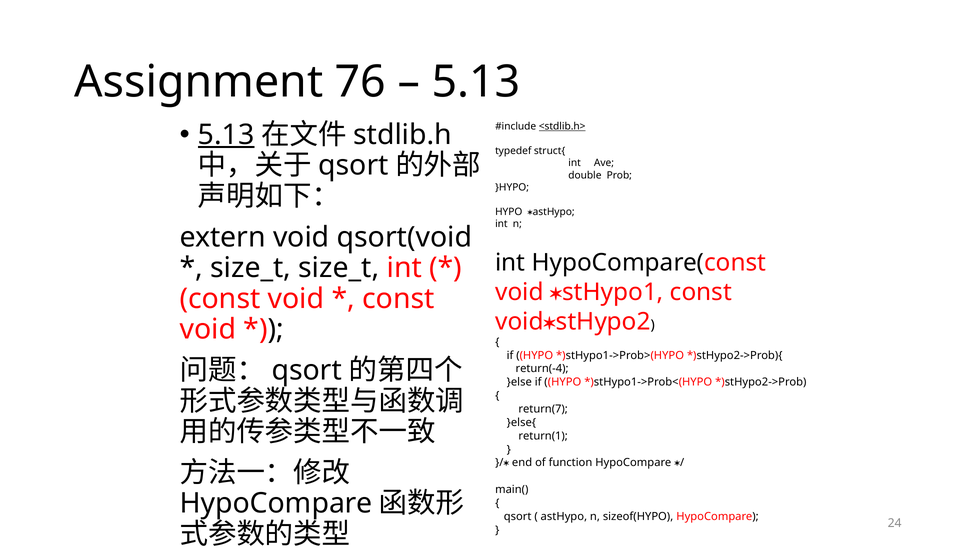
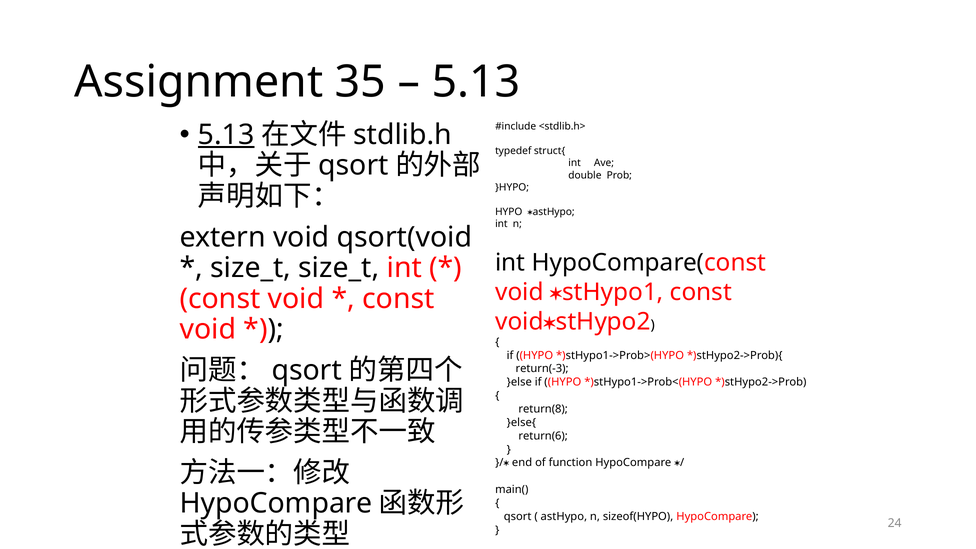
76: 76 -> 35 (360, 82)
<stdlib.h> underline: present -> none (562, 126)
return(-4: return(-4 -> return(-3 (542, 369)
return(7: return(7 -> return(8 (543, 409)
return(1: return(1 -> return(6 (543, 436)
